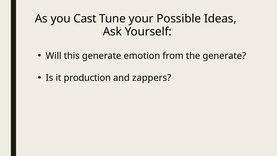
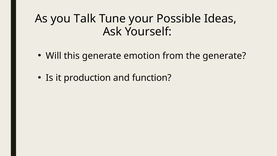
Cast: Cast -> Talk (85, 19)
zappers: zappers -> function (152, 78)
